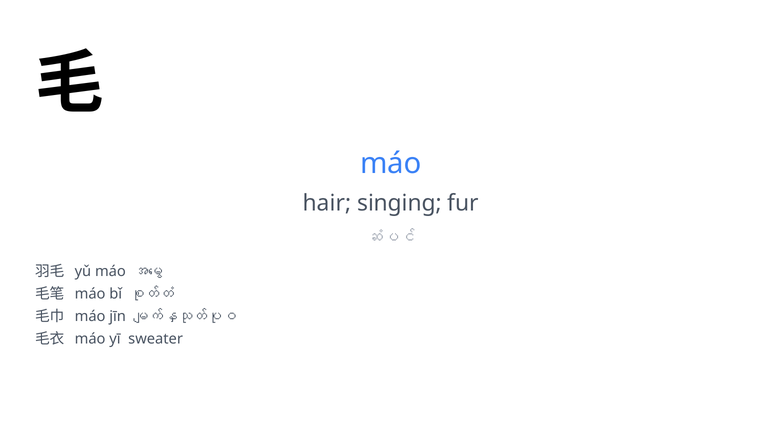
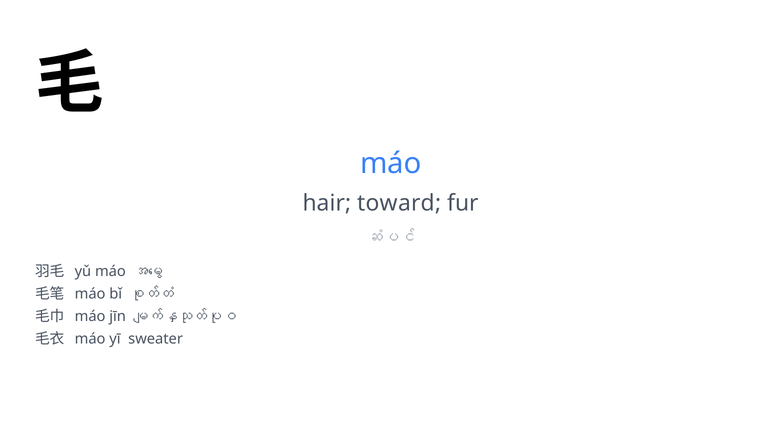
singing: singing -> toward (399, 203)
